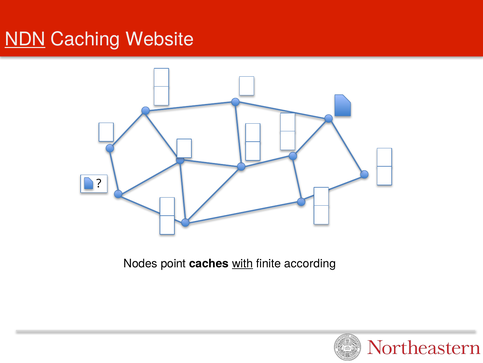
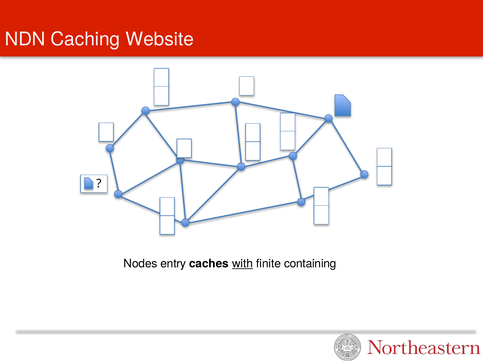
NDN underline: present -> none (25, 39)
point: point -> entry (173, 263)
according: according -> containing (310, 263)
